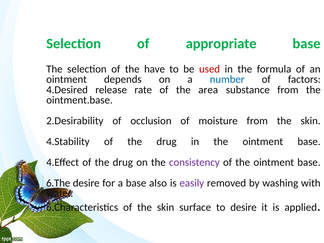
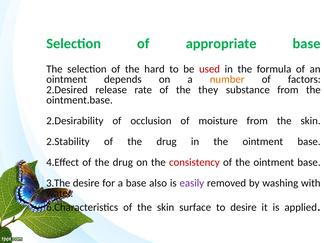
have: have -> hard (154, 69)
number colour: blue -> orange (227, 79)
4.Desired: 4.Desired -> 2.Desired (67, 90)
area: area -> they (208, 90)
4.Stability: 4.Stability -> 2.Stability (68, 142)
consistency colour: purple -> red (194, 162)
6.The: 6.The -> 3.The (58, 183)
